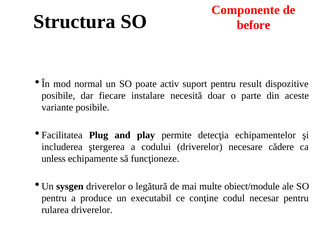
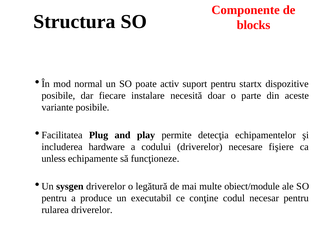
before: before -> blocks (253, 25)
result: result -> startx (251, 84)
ştergerea: ştergerea -> hardware (107, 147)
cădere: cădere -> fişiere (281, 147)
